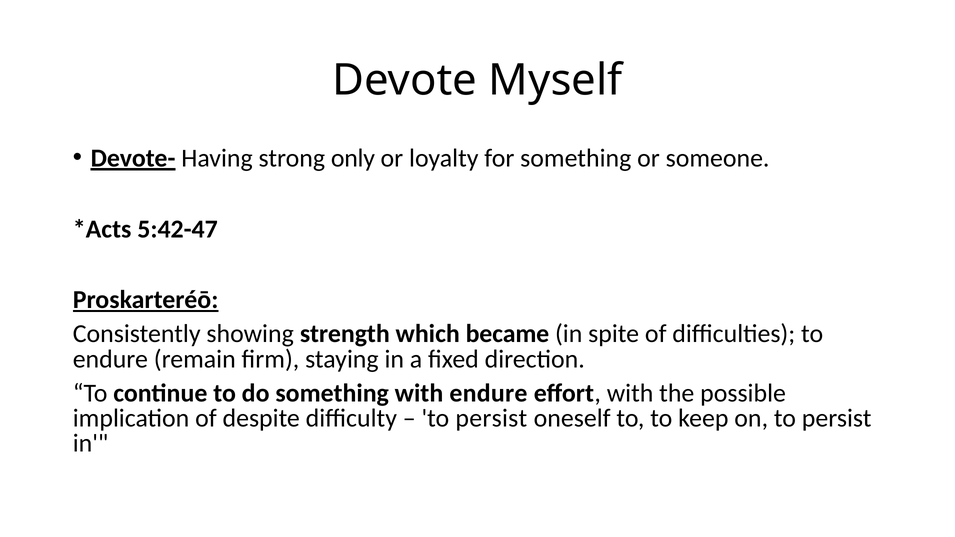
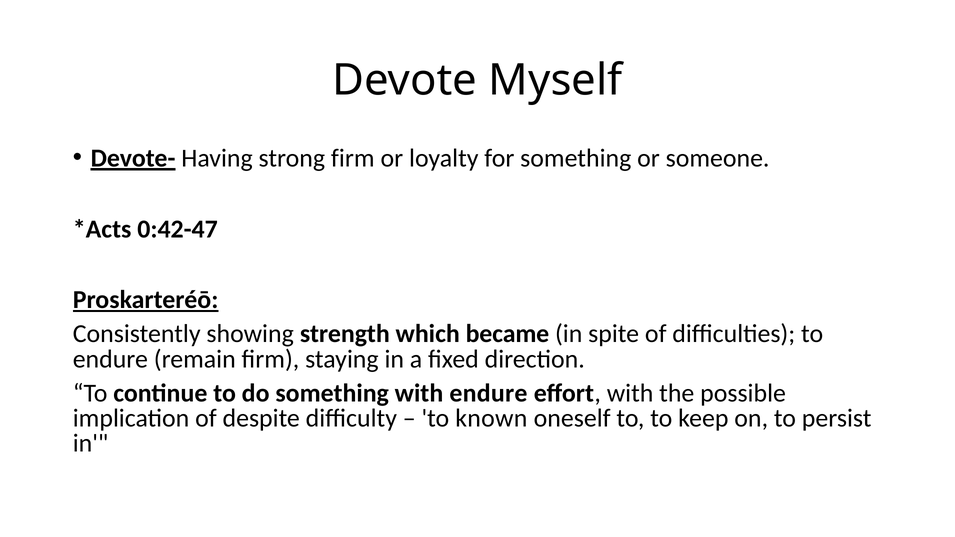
strong only: only -> firm (353, 158)
5:42-47: 5:42-47 -> 0:42-47 (178, 229)
persist: persist -> known (491, 418)
